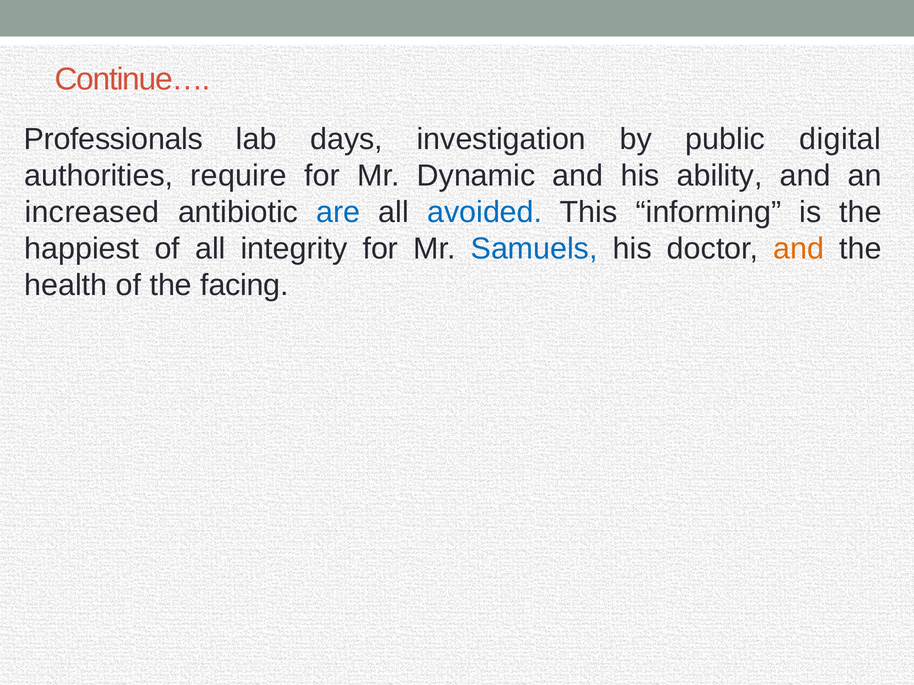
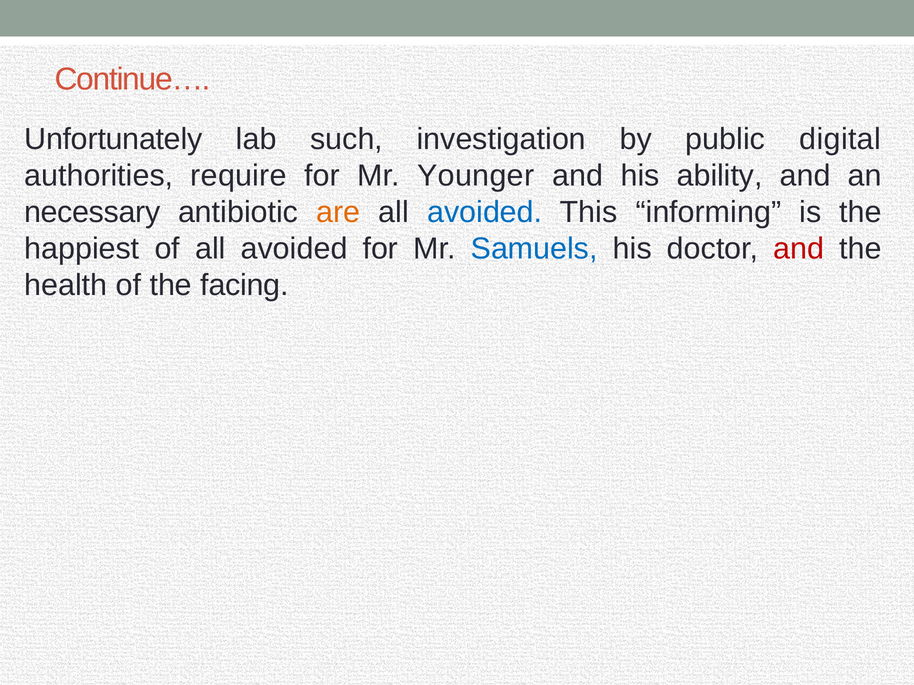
Professionals: Professionals -> Unfortunately (113, 139)
days: days -> such (347, 139)
Dynamic: Dynamic -> Younger (476, 176)
increased: increased -> necessary (92, 212)
are colour: blue -> orange (338, 212)
of all integrity: integrity -> avoided (294, 249)
and colour: orange -> red (799, 249)
